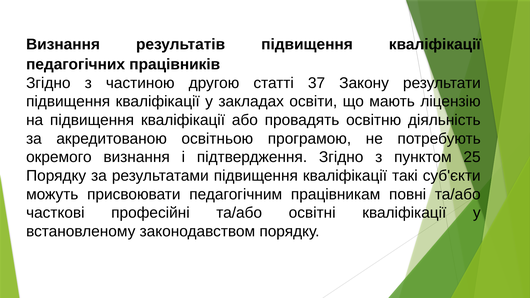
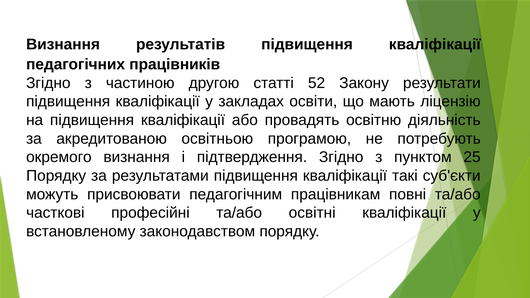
37: 37 -> 52 (317, 83)
